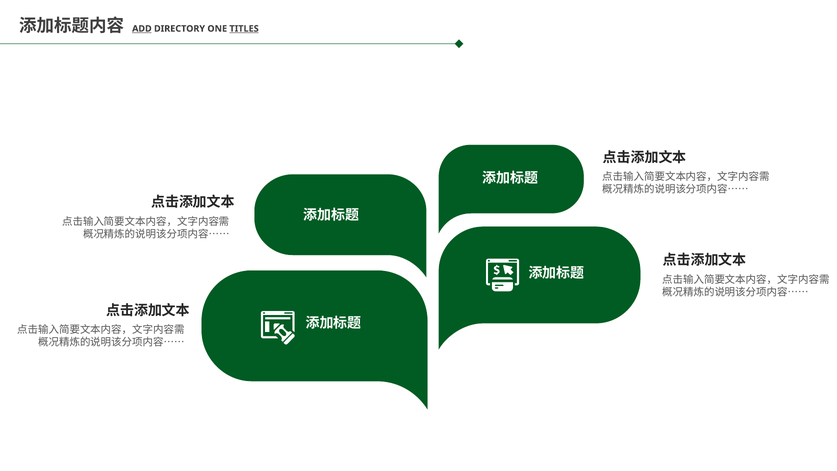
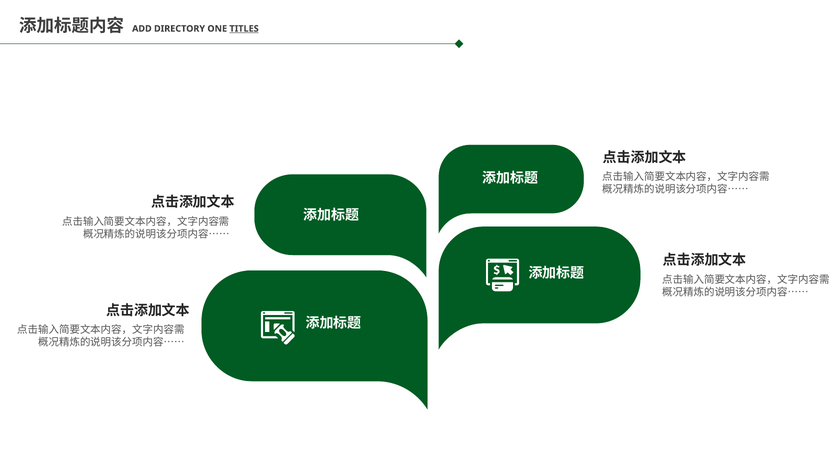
ADD underline: present -> none (142, 29)
